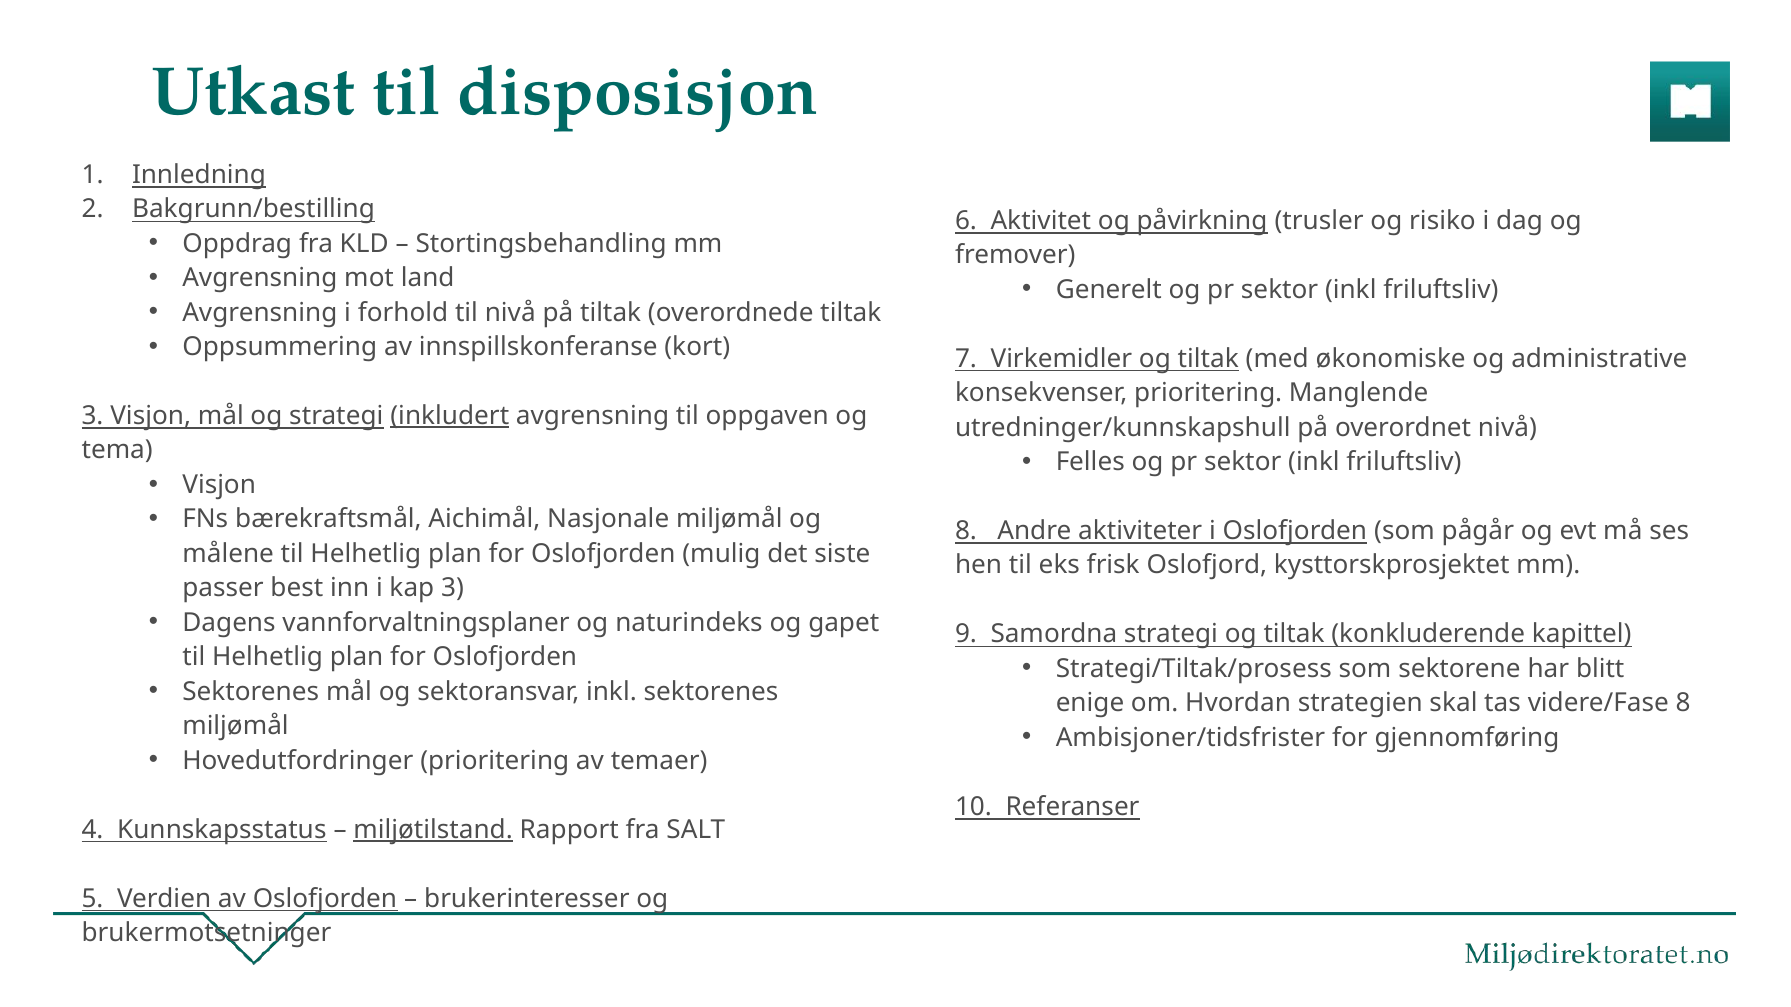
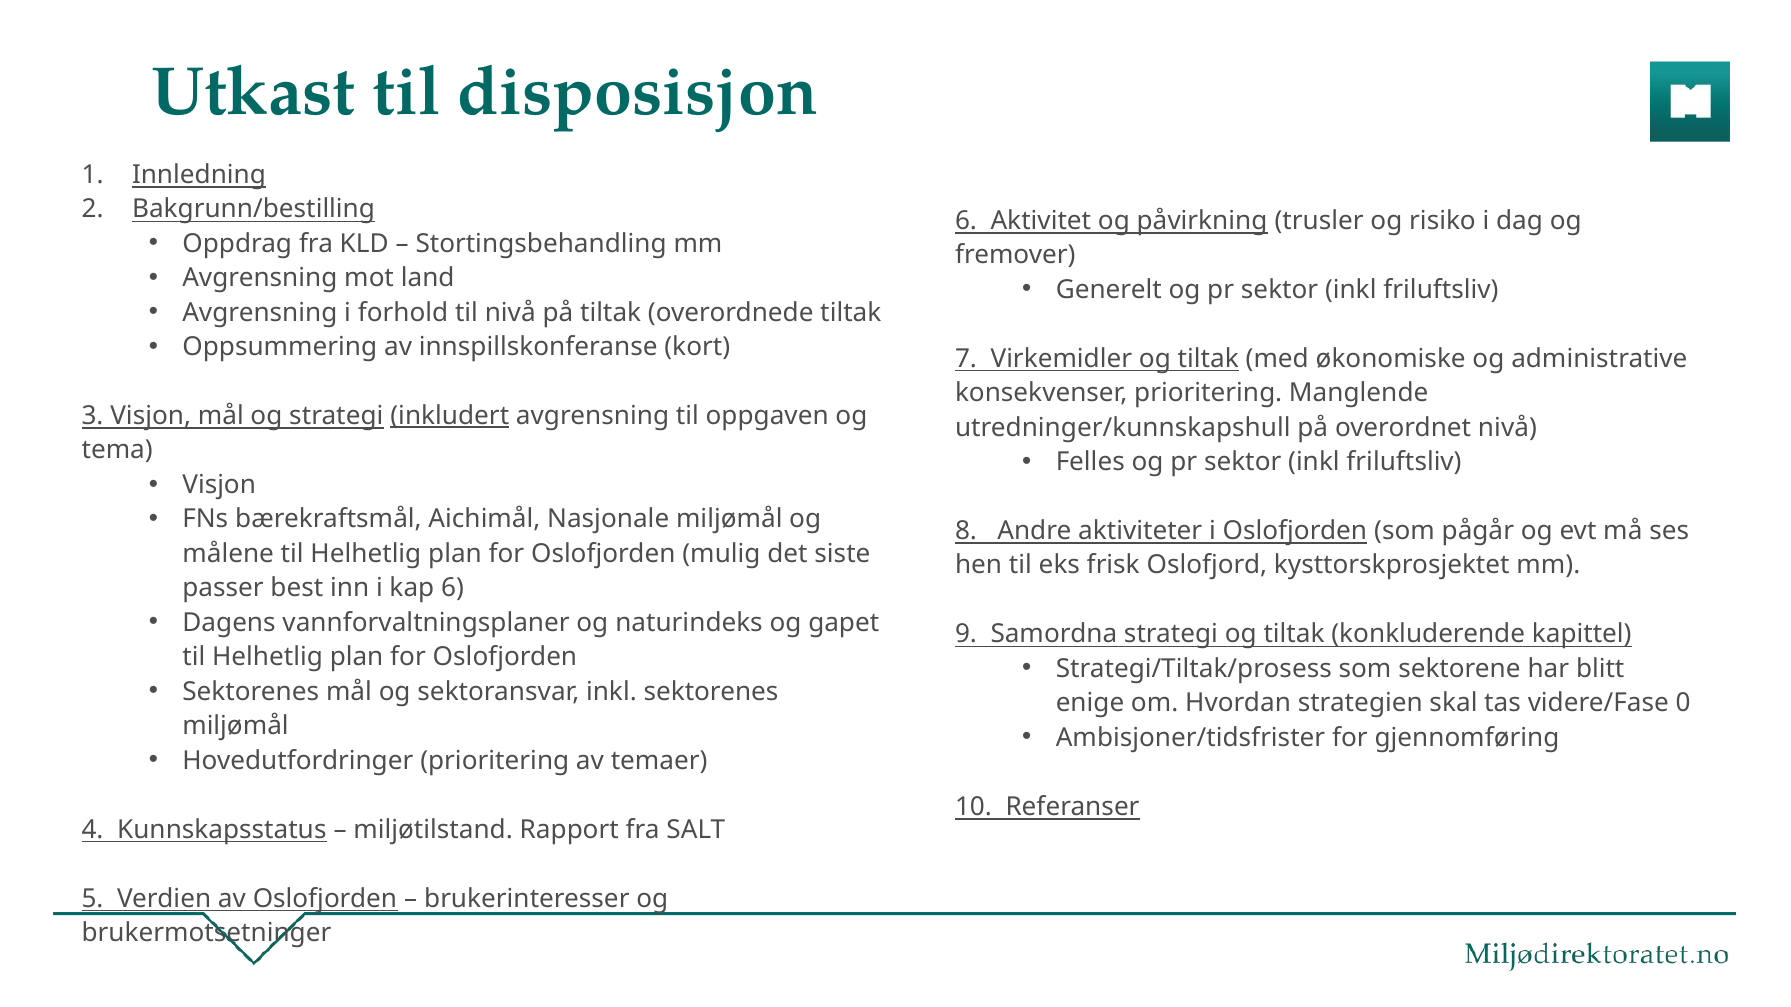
kap 3: 3 -> 6 (453, 588)
videre/Fase 8: 8 -> 0 (1683, 704)
miljøtilstand underline: present -> none (433, 830)
